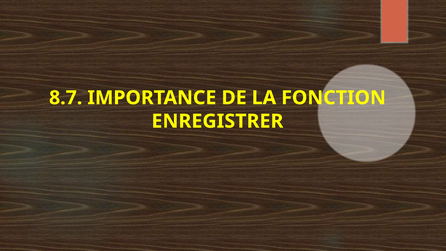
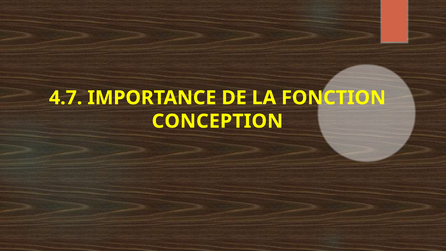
8.7: 8.7 -> 4.7 (66, 98)
ENREGISTRER: ENREGISTRER -> CONCEPTION (217, 121)
